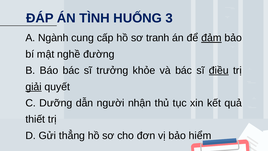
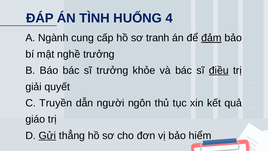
3: 3 -> 4 (169, 18)
nghề đường: đường -> trưởng (99, 54)
giải underline: present -> none (34, 87)
Dưỡng: Dưỡng -> Truyền (56, 103)
nhận: nhận -> ngôn (140, 103)
thiết: thiết -> giáo (35, 119)
Gửi underline: none -> present (47, 135)
